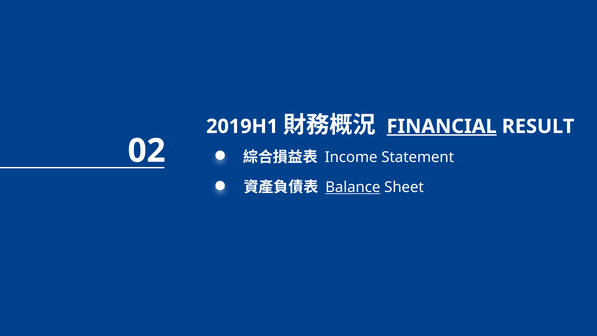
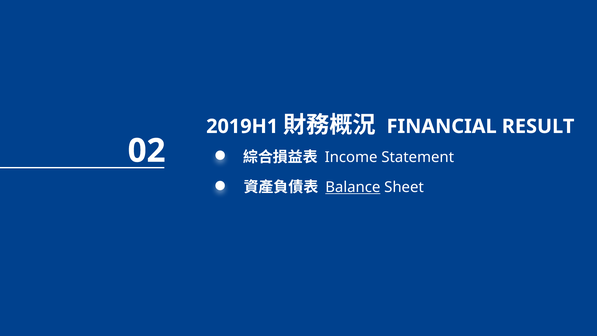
FINANCIAL underline: present -> none (442, 126)
